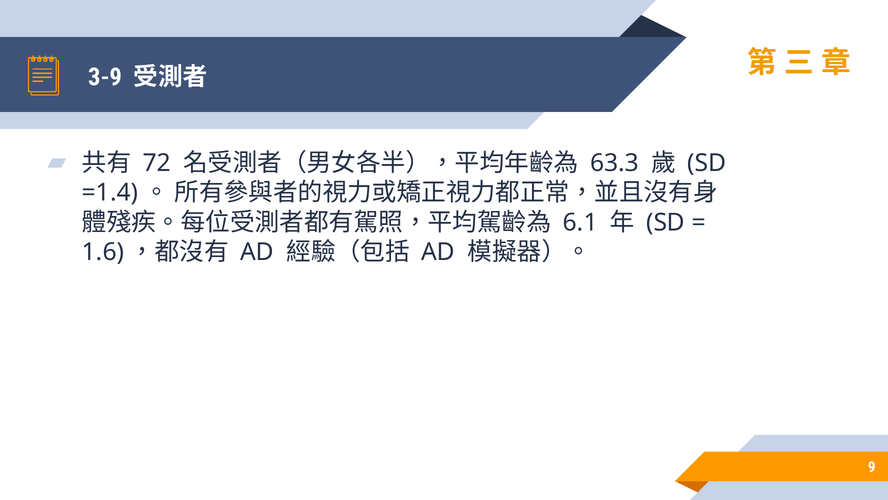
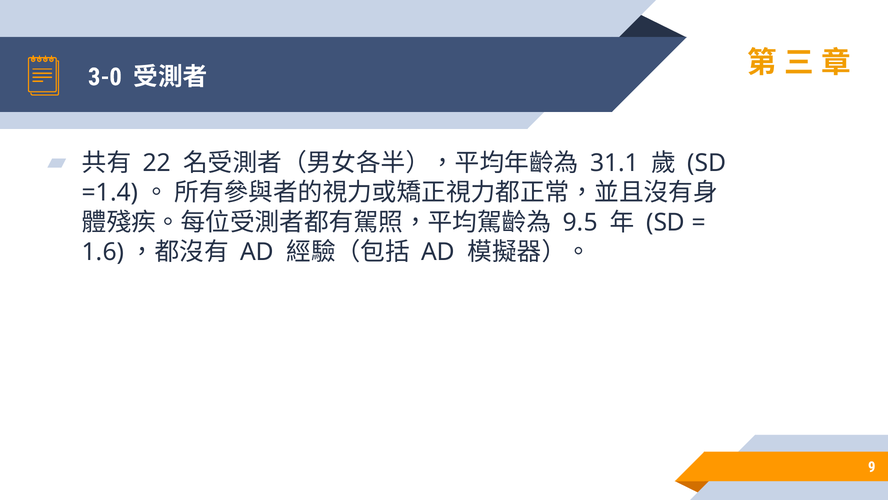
3-9: 3-9 -> 3-0 (105, 77)
72: 72 -> 22 (157, 163)
63.3: 63.3 -> 31.1 (614, 163)
6.1: 6.1 -> 9.5 (580, 222)
